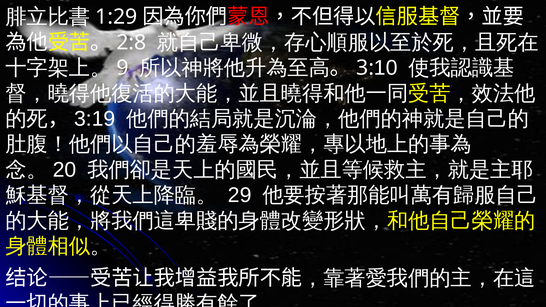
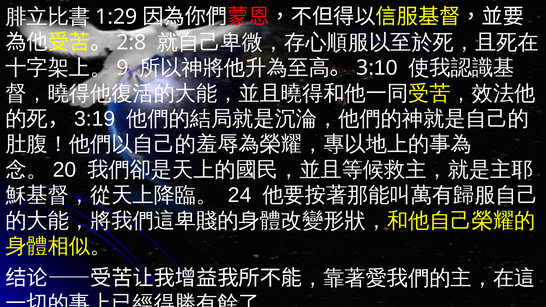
29: 29 -> 24 (240, 195)
